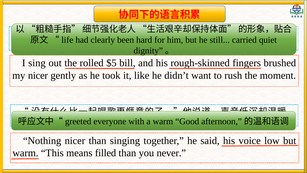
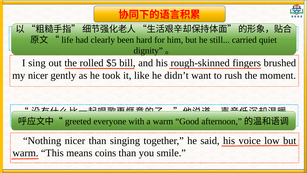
filled: filled -> coins (106, 153)
never: never -> smile (171, 153)
